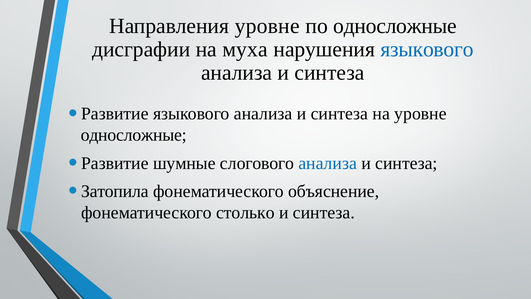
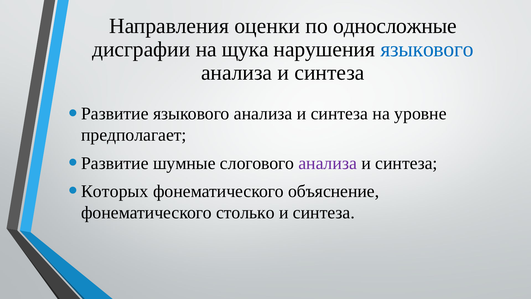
Направления уровне: уровне -> оценки (267, 26)
муха: муха -> щука (245, 49)
односложные: односложные -> предполагает (134, 135)
анализа colour: blue -> purple (328, 163)
Затопила: Затопила -> Которых (115, 191)
